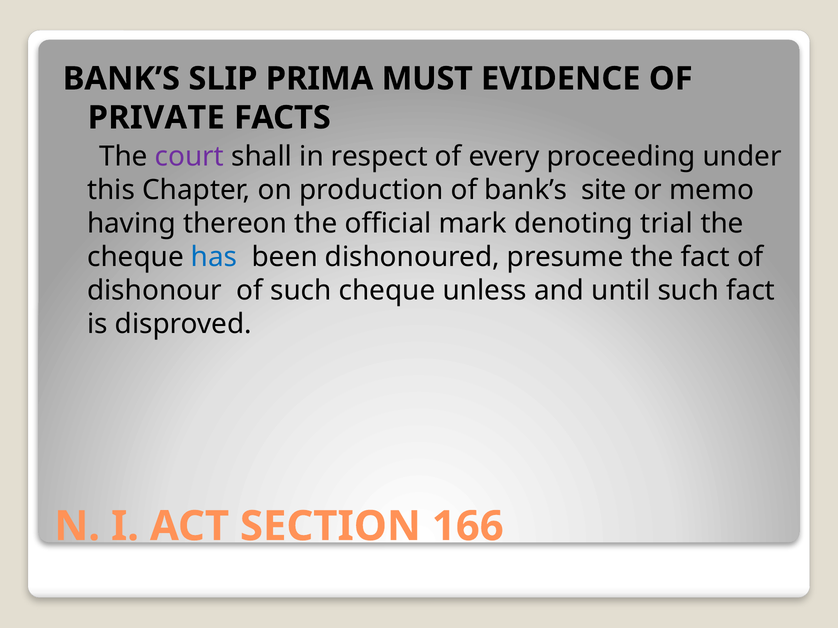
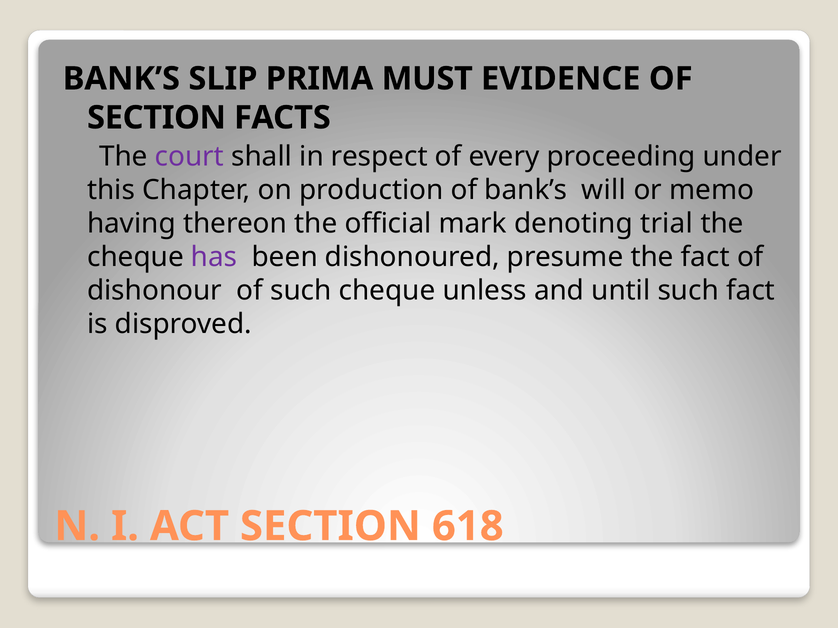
PRIVATE: PRIVATE -> SECTION (157, 118)
site: site -> will (604, 190)
has colour: blue -> purple (214, 257)
166: 166 -> 618 (468, 527)
